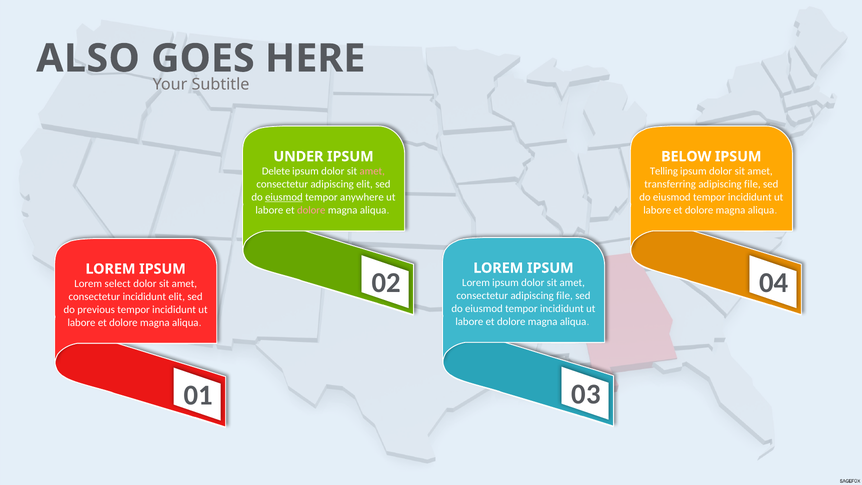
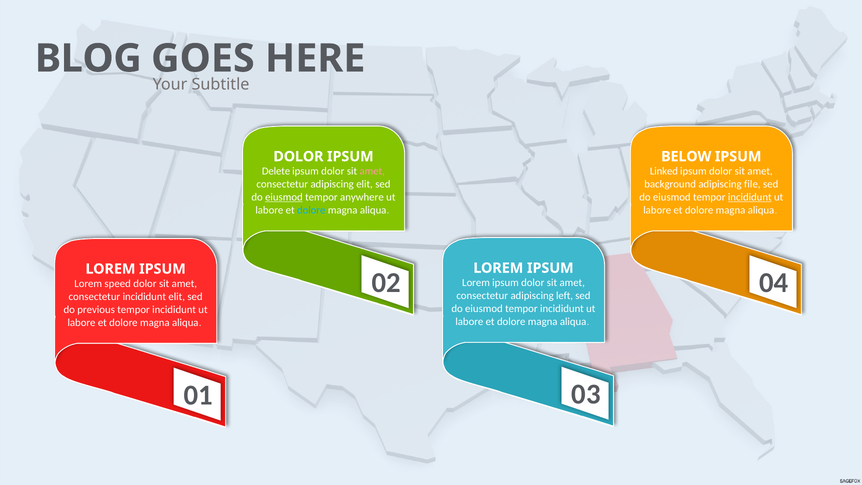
ALSO: ALSO -> BLOG (88, 58)
UNDER: UNDER -> DOLOR (298, 156)
Telling: Telling -> Linked (664, 171)
transferring: transferring -> background (670, 184)
incididunt underline: none -> present (750, 197)
dolore colour: pink -> light blue (311, 210)
select: select -> speed (118, 284)
consectetur adipiscing file: file -> left (565, 296)
